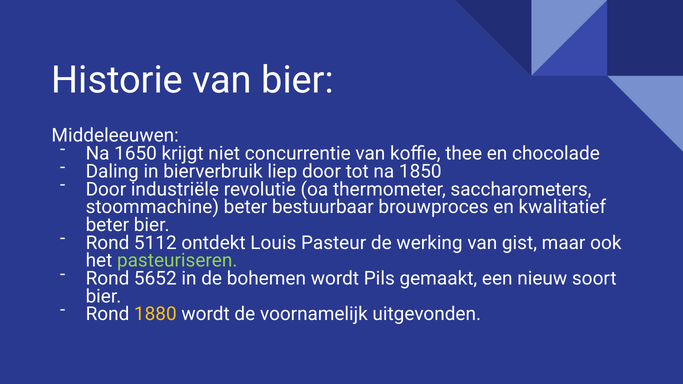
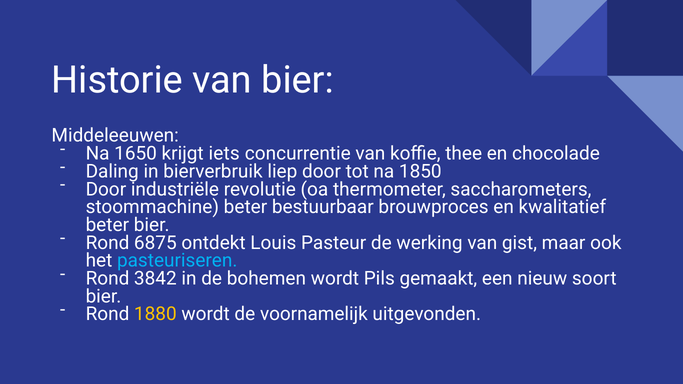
niet: niet -> iets (224, 154)
5112: 5112 -> 6875 (155, 243)
pasteuriseren colour: light green -> light blue (177, 261)
5652: 5652 -> 3842 (155, 279)
